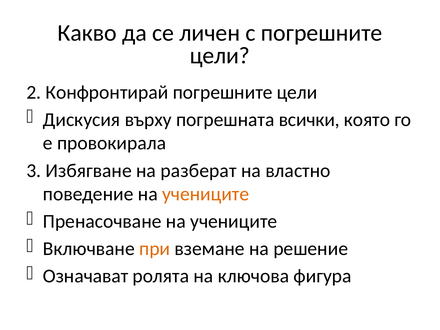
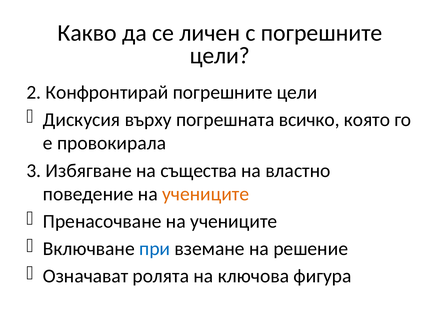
всички: всички -> всичко (309, 120)
разберат: разберат -> същества (199, 171)
при colour: orange -> blue (155, 249)
